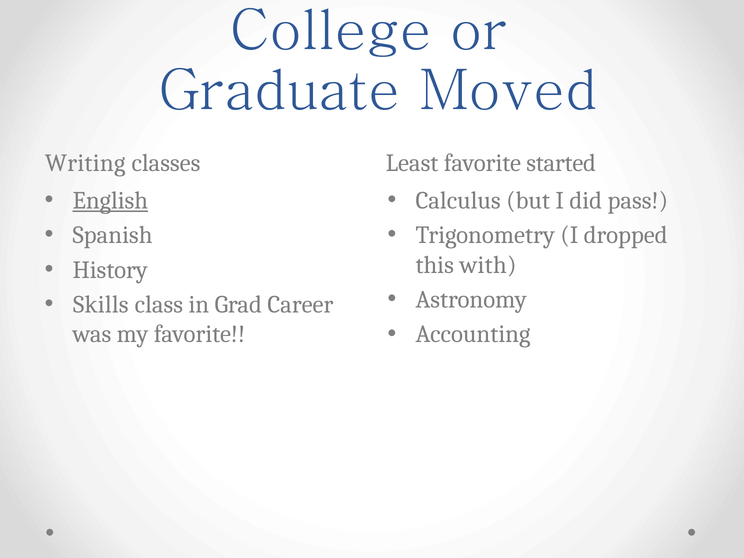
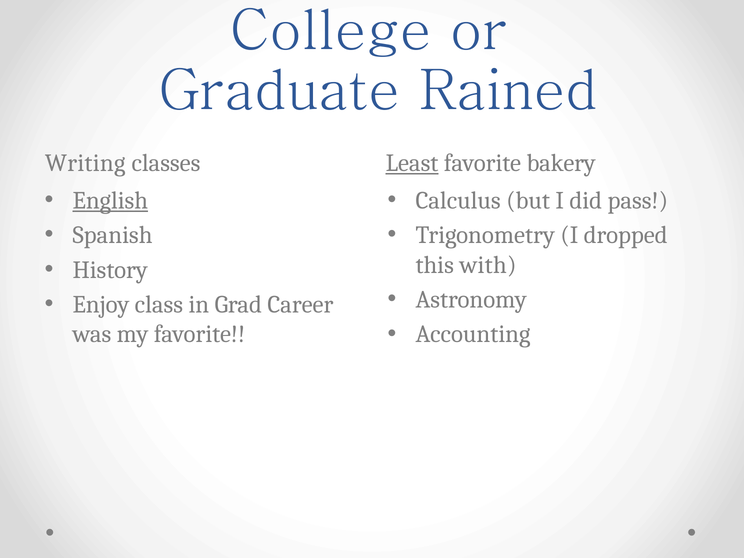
Moved: Moved -> Rained (508, 91)
Least underline: none -> present (412, 163)
started: started -> bakery (561, 163)
Skills: Skills -> Enjoy (101, 305)
